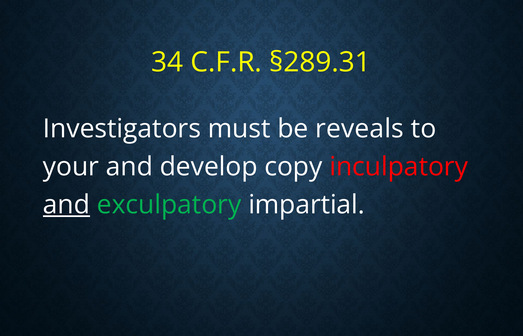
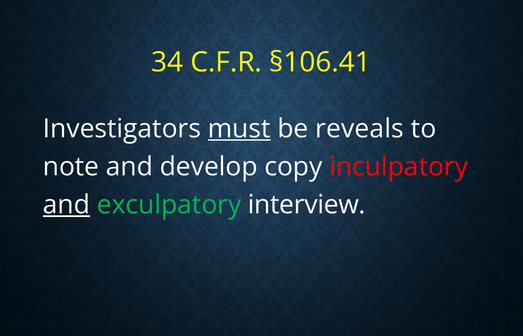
§289.31: §289.31 -> §106.41 (320, 62)
must underline: none -> present (239, 129)
your: your -> note (71, 167)
impartial: impartial -> interview (307, 205)
